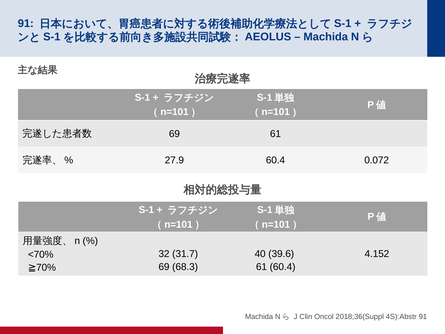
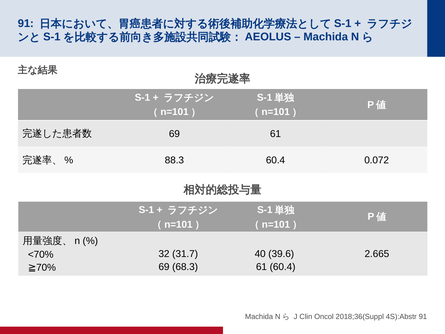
27.9: 27.9 -> 88.3 (174, 160)
4.152: 4.152 -> 2.665 (377, 254)
